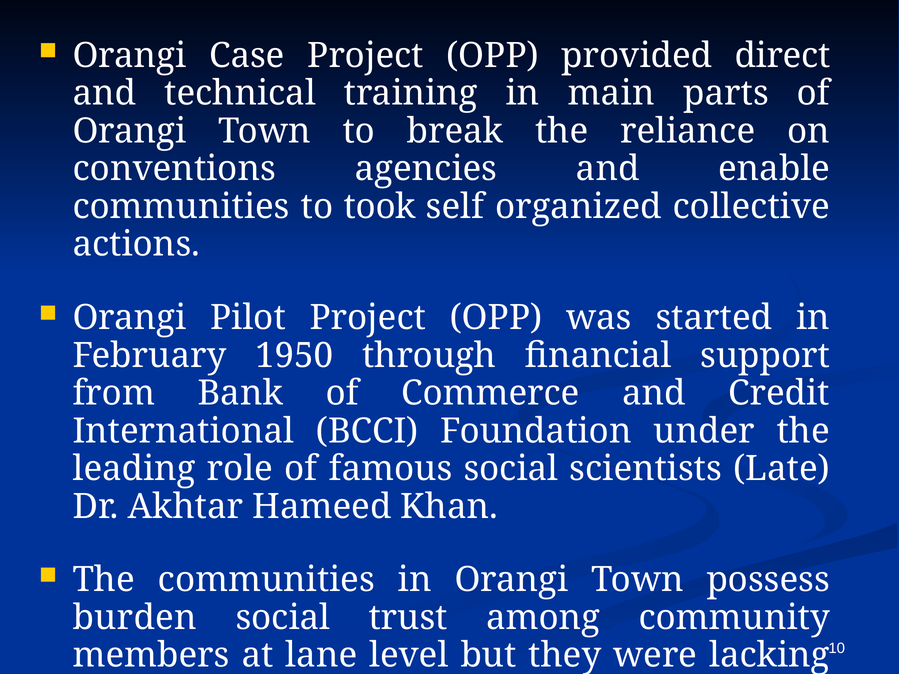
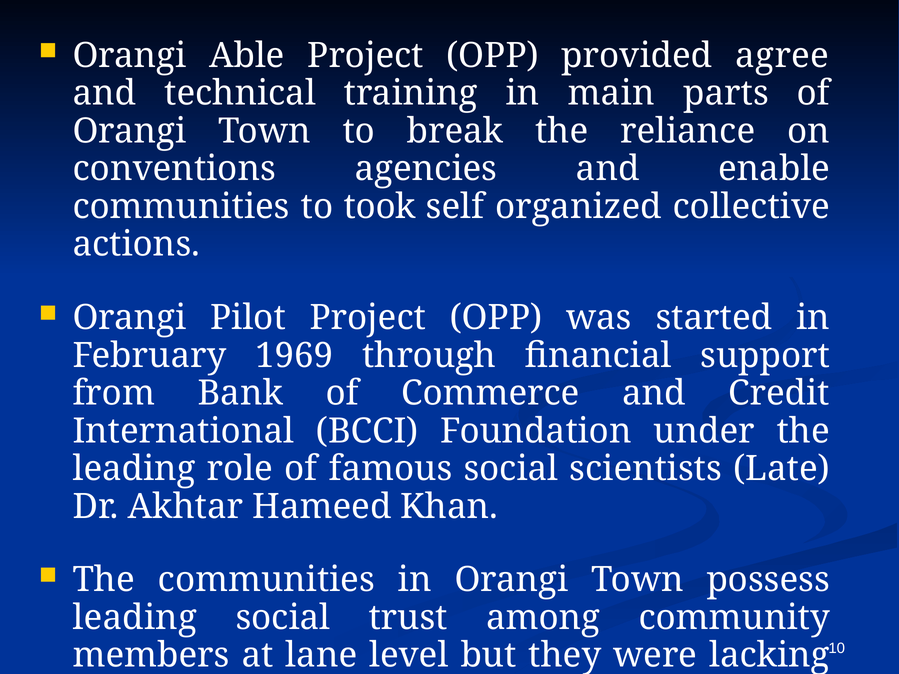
Case: Case -> Able (247, 55)
direct: direct -> agree (782, 55)
1950: 1950 -> 1969 (294, 356)
burden: burden -> leading (135, 618)
